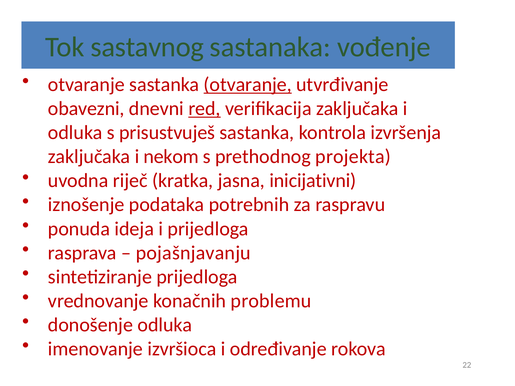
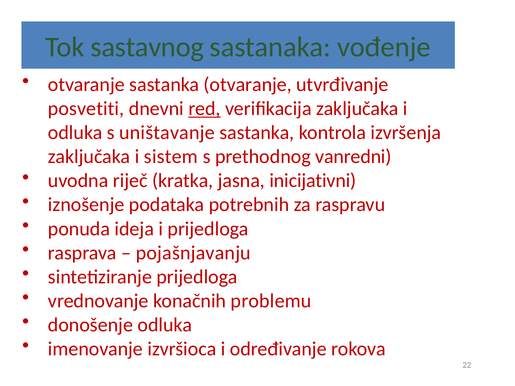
otvaranje underline: present -> none (248, 85)
obavezni: obavezni -> posvetiti (86, 109)
prisustvuješ: prisustvuješ -> uništavanje (167, 133)
nekom: nekom -> sistem (171, 157)
projekta: projekta -> vanredni (353, 157)
